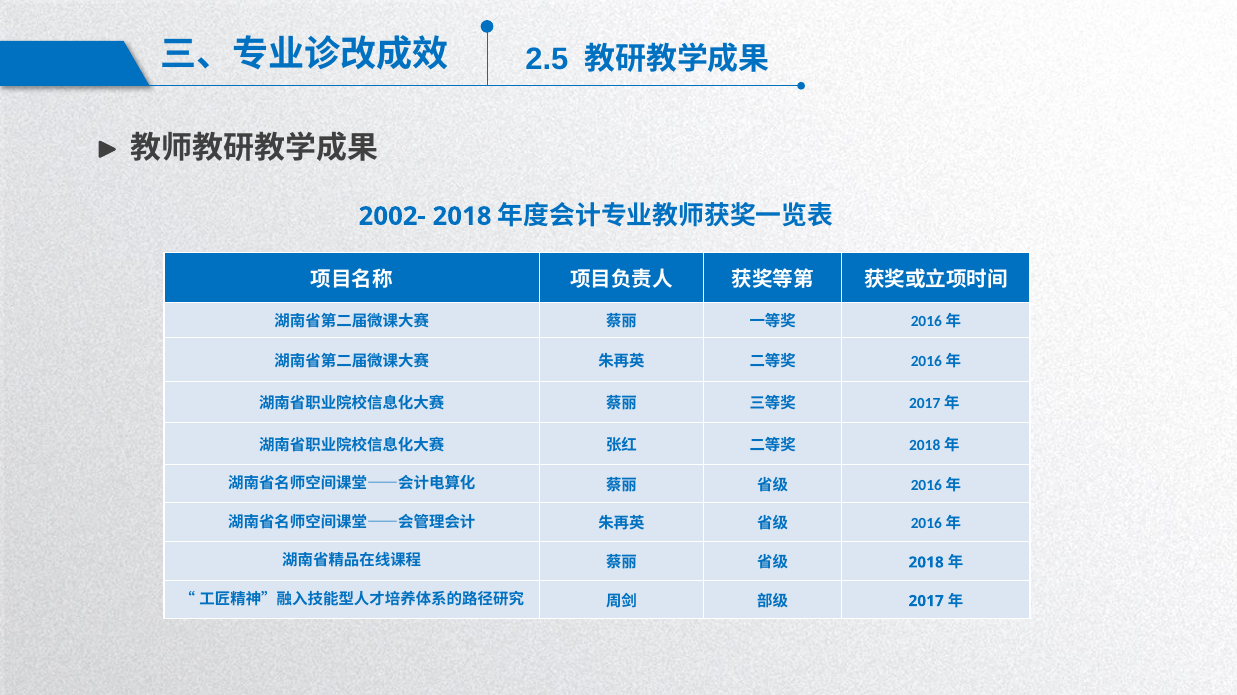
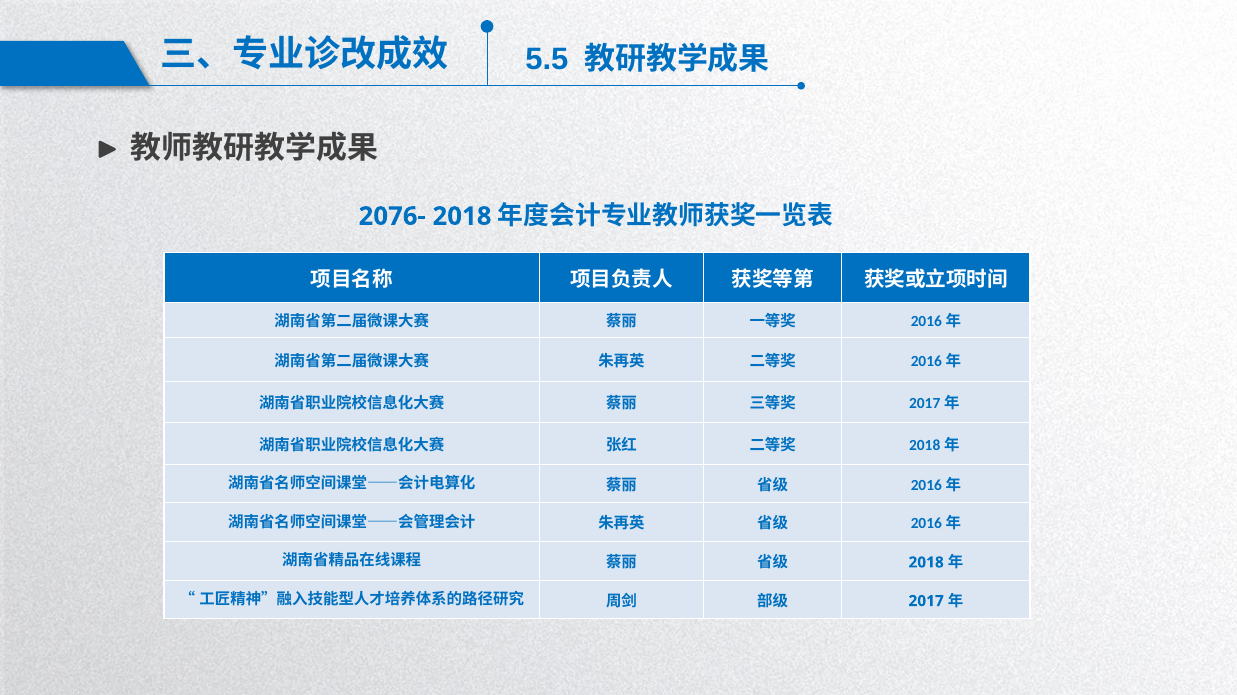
2.5: 2.5 -> 5.5 (547, 59)
2002-: 2002- -> 2076- (392, 216)
